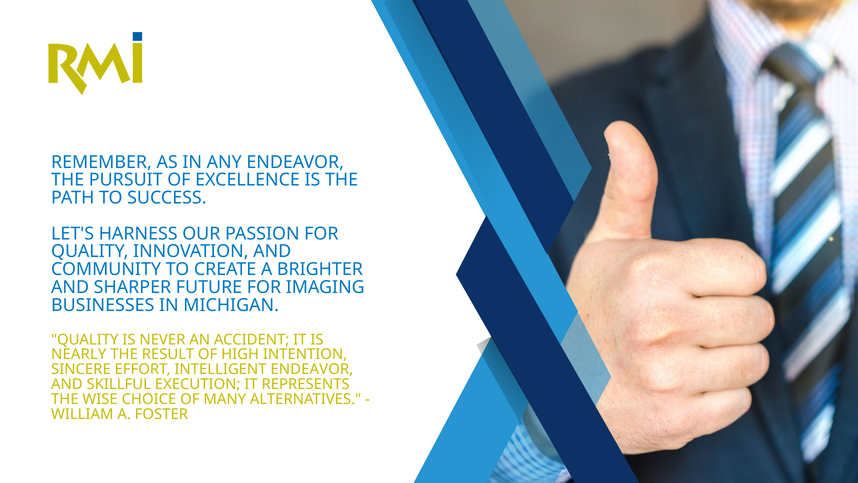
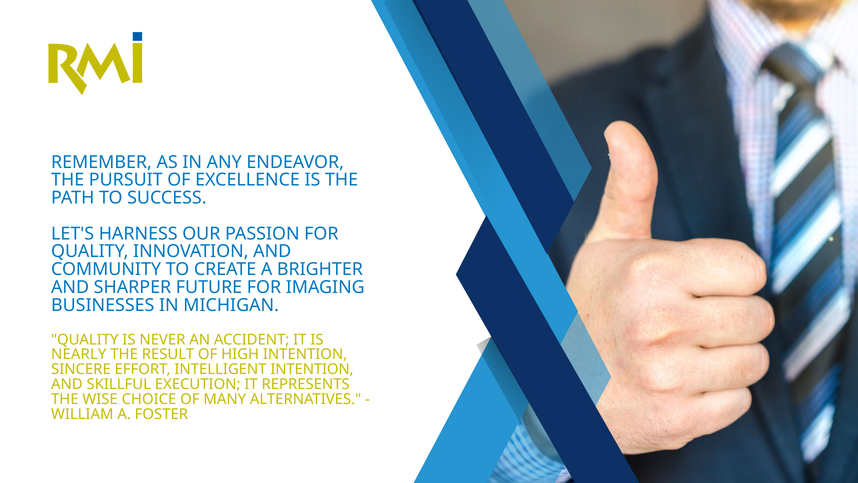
INTELLIGENT ENDEAVOR: ENDEAVOR -> INTENTION (312, 369)
